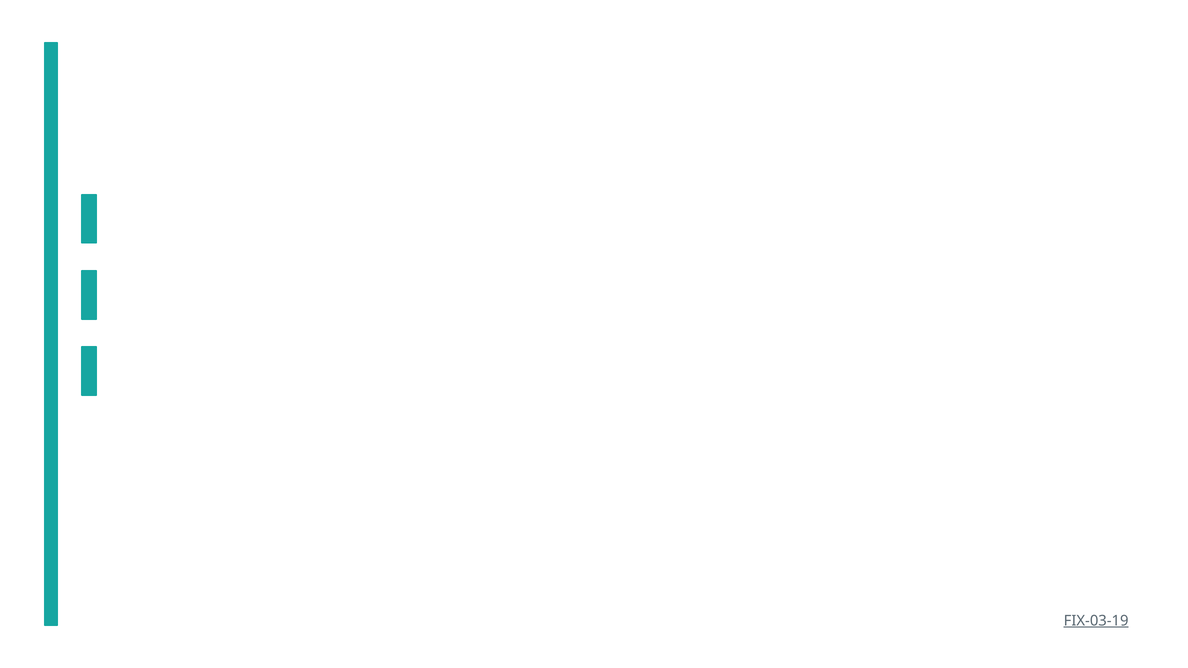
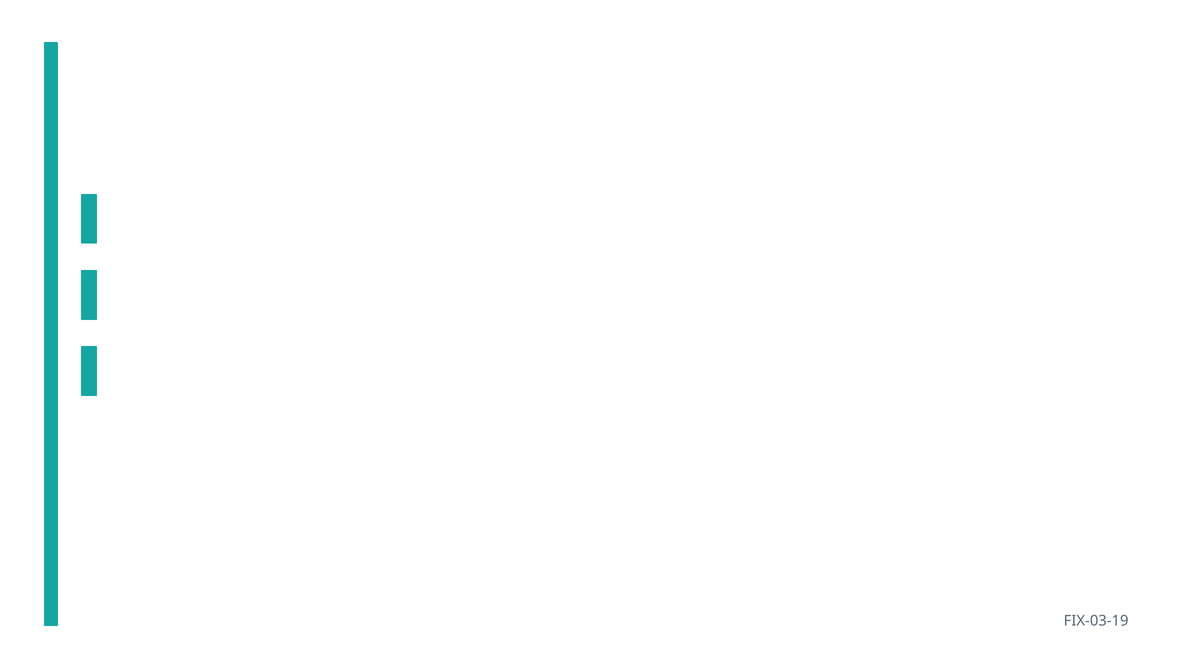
FIX-03-19 underline: present -> none (1096, 621)
